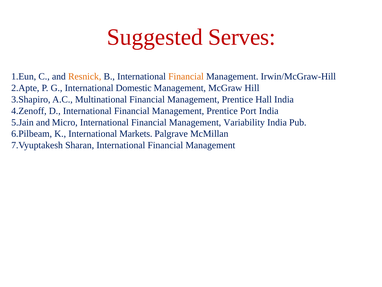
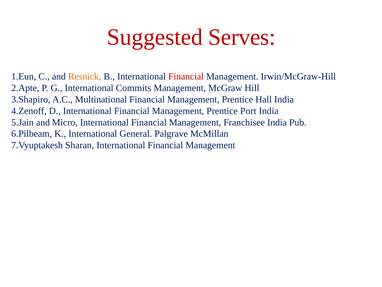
Financial colour: orange -> red (186, 76)
Domestic: Domestic -> Commits (134, 88)
Variability: Variability -> Franchisee (244, 122)
Markets: Markets -> General (136, 134)
